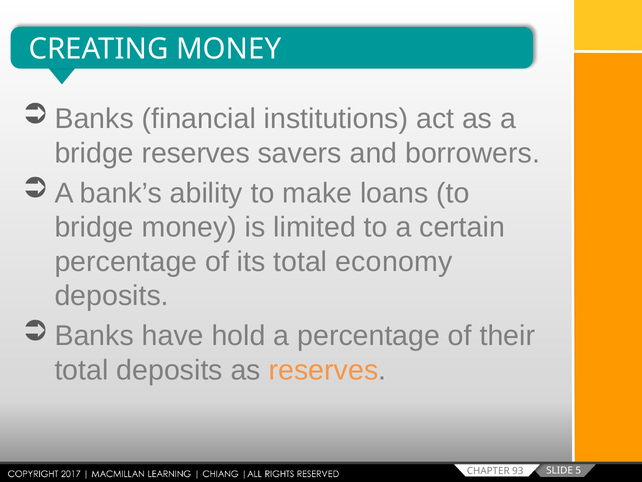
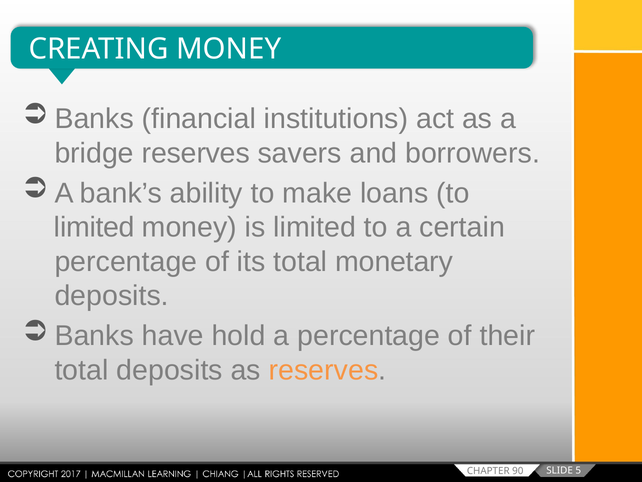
bridge: bridge -> limited (94, 227)
economy: economy -> monetary (394, 261)
93: 93 -> 90 (518, 470)
